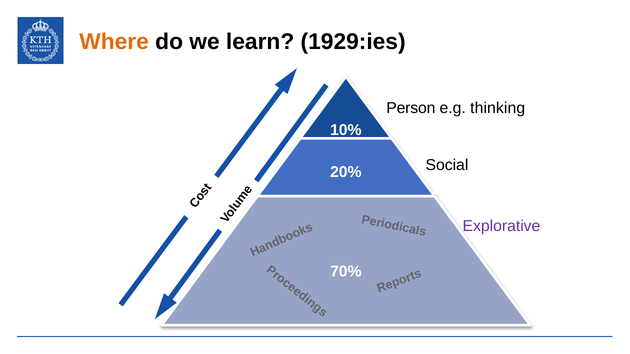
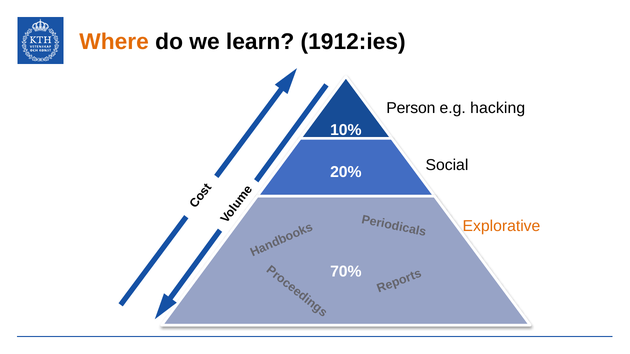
1929:ies: 1929:ies -> 1912:ies (353, 42)
thinking: thinking -> hacking (498, 108)
Explorative colour: purple -> orange (501, 226)
